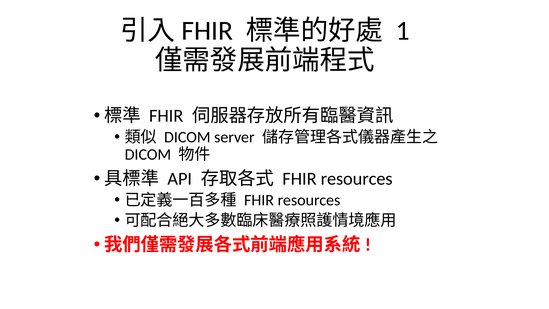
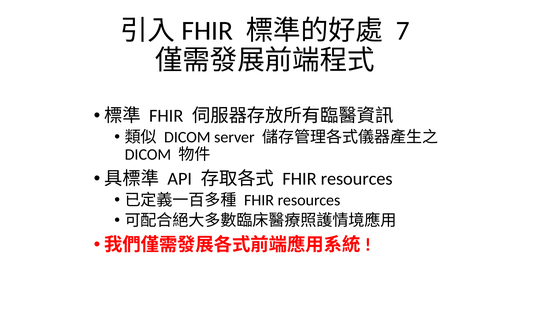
1: 1 -> 7 (403, 31)
